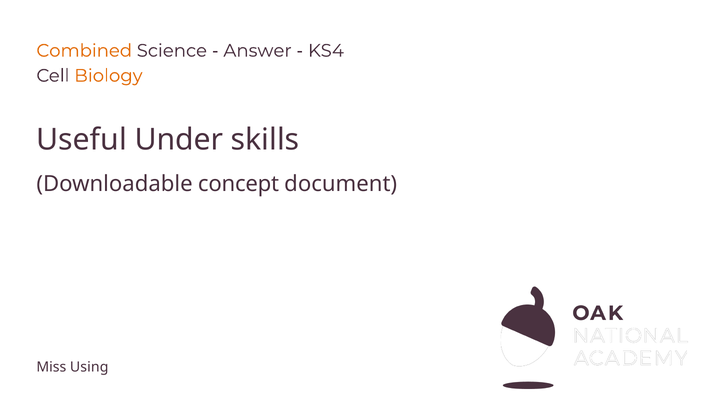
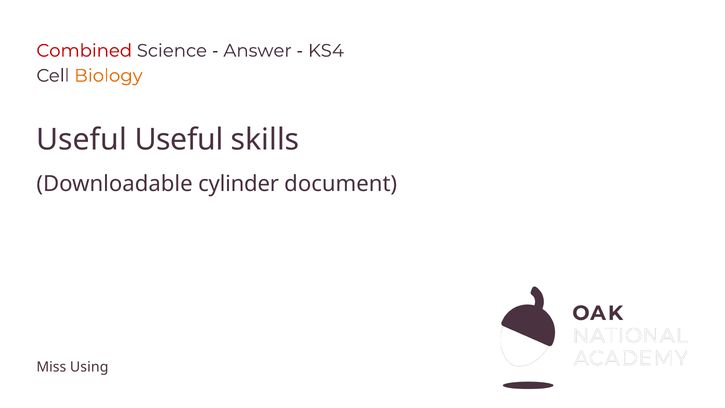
Combined colour: orange -> red (84, 51)
Useful Under: Under -> Useful (179, 140)
concept: concept -> cylinder (239, 184)
